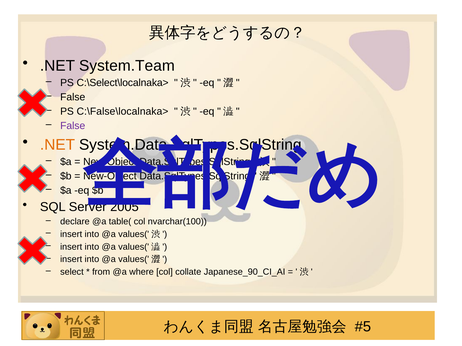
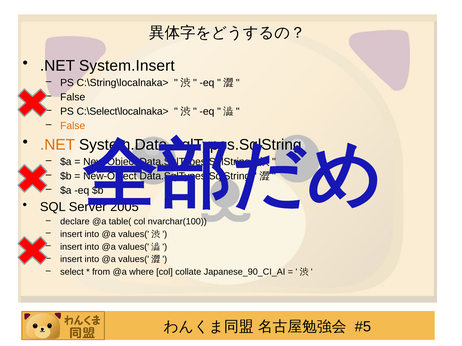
System.Team: System.Team -> System.Insert (127, 66)
C:\Select\localnaka>: C:\Select\localnaka> -> C:\String\localnaka> (123, 83)
C:\False\localnaka>: C:\False\localnaka> -> C:\Select\localnaka> (123, 112)
False colour: purple -> orange (73, 126)
